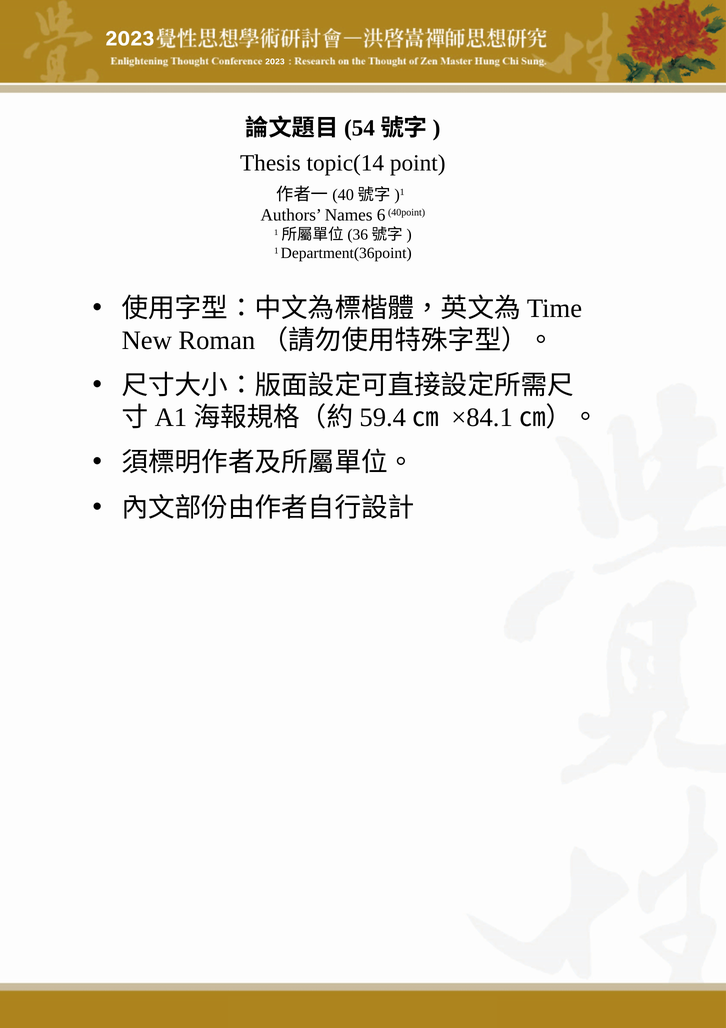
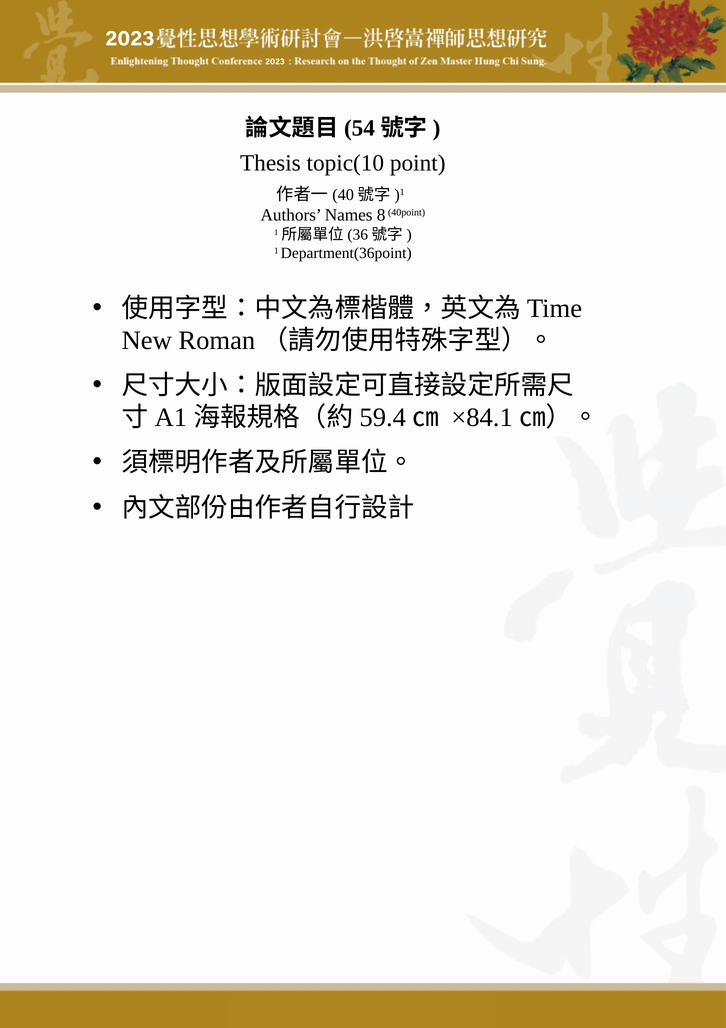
topic(14: topic(14 -> topic(10 (345, 163)
6: 6 -> 8 (381, 215)
